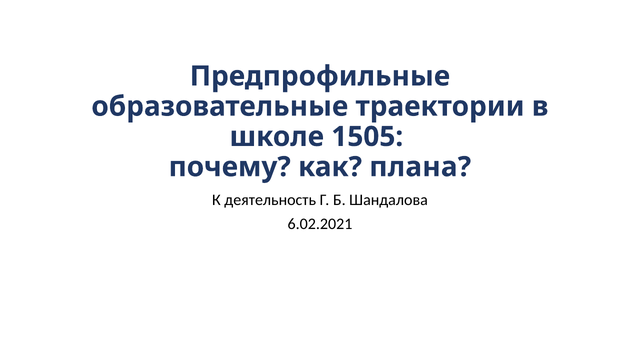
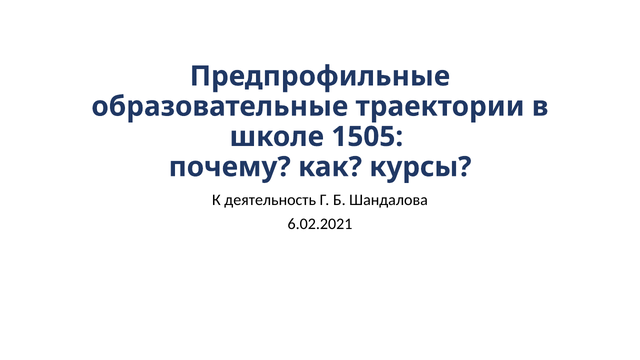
плана: плана -> курсы (420, 167)
